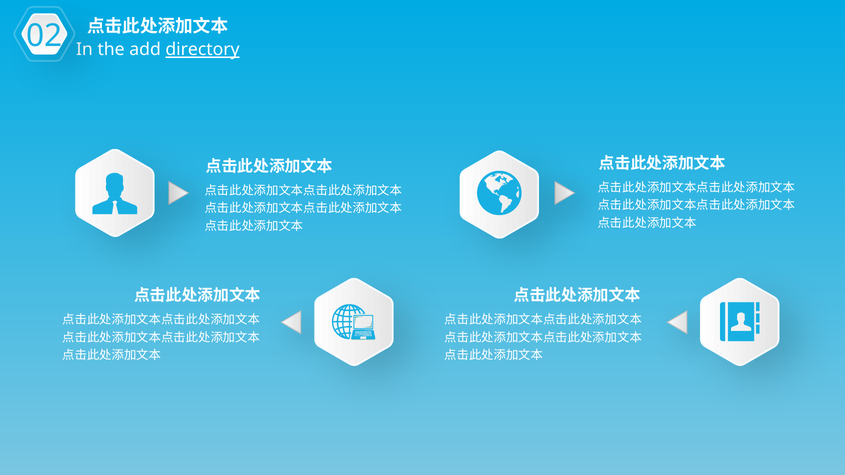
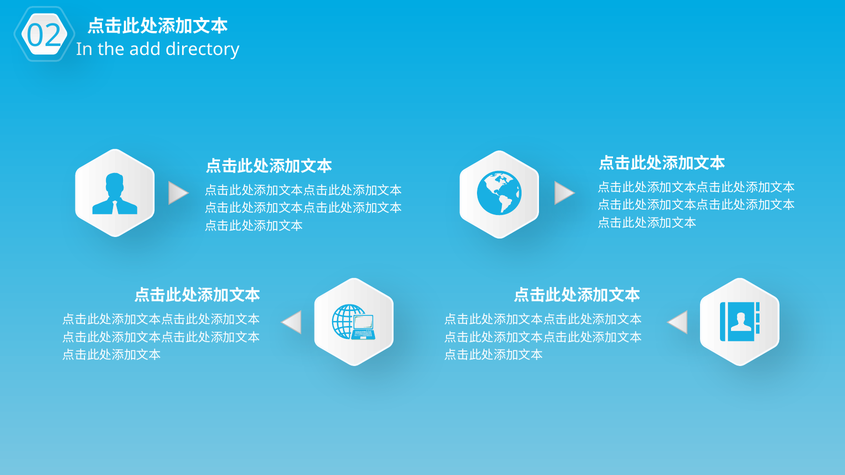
directory underline: present -> none (202, 50)
